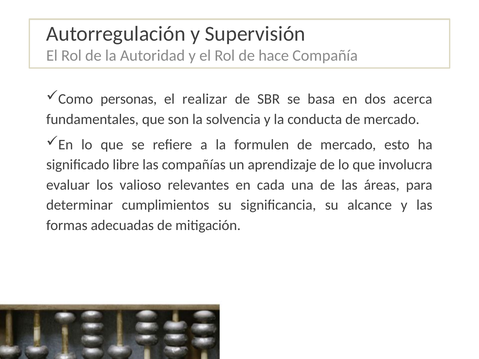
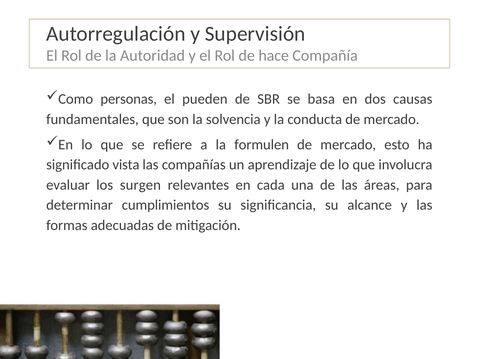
realizar: realizar -> pueden (205, 99)
acerca: acerca -> causas (413, 99)
libre: libre -> vista (126, 165)
valioso: valioso -> surgen (140, 185)
